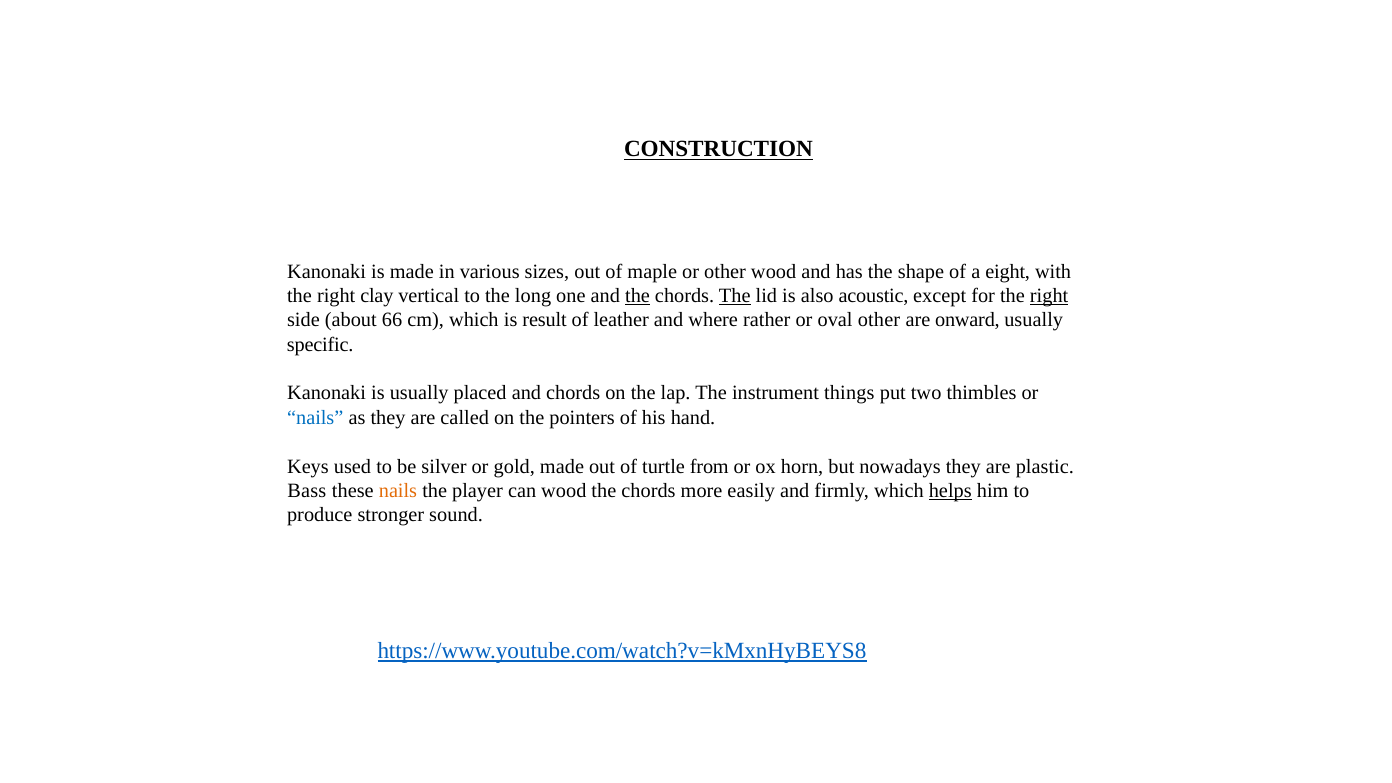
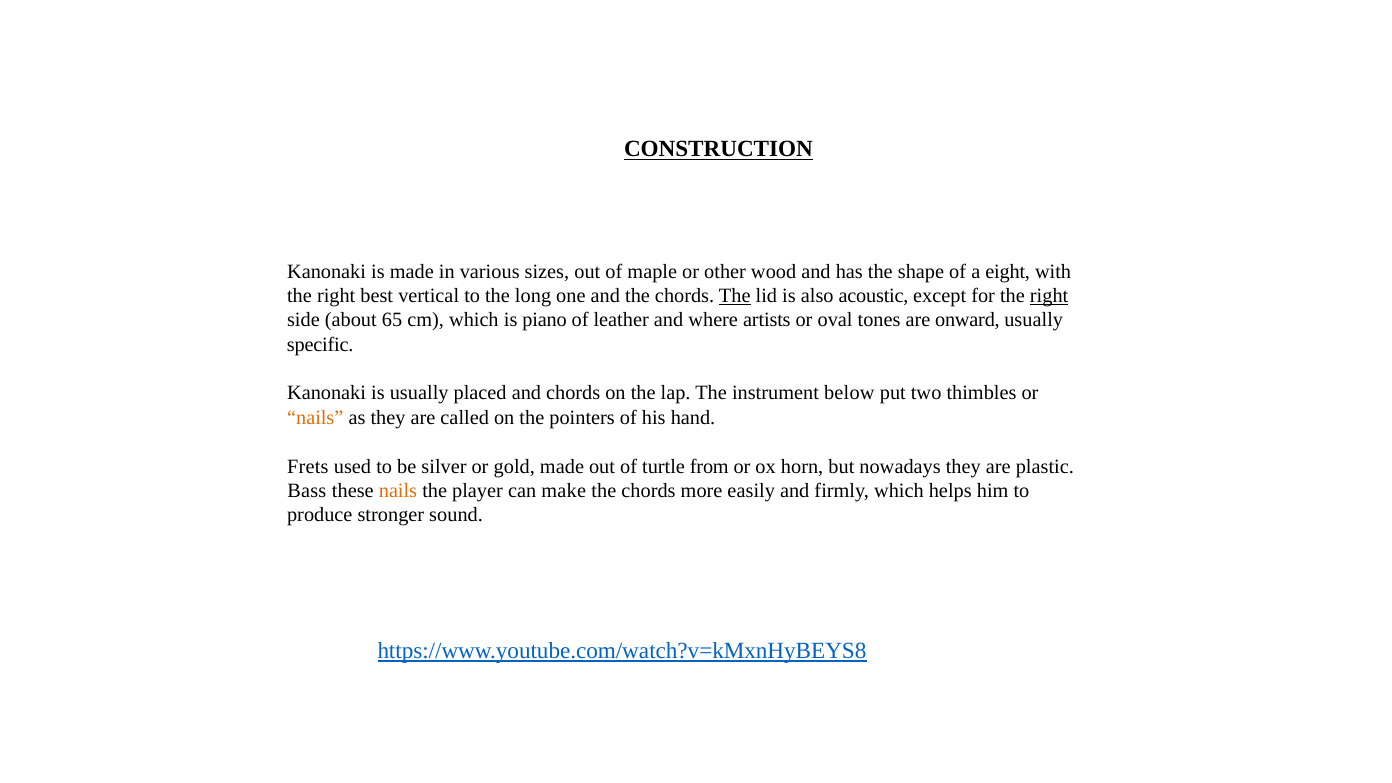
clay: clay -> best (377, 296)
the underline: present -> none (638, 296)
66: 66 -> 65 (392, 320)
result: result -> piano (545, 320)
rather: rather -> artists (767, 320)
oval other: other -> tones (879, 320)
things: things -> below (849, 393)
nails colour: blue -> orange (315, 418)
Keys: Keys -> Frets (308, 466)
can wood: wood -> make (564, 491)
helps underline: present -> none (950, 491)
